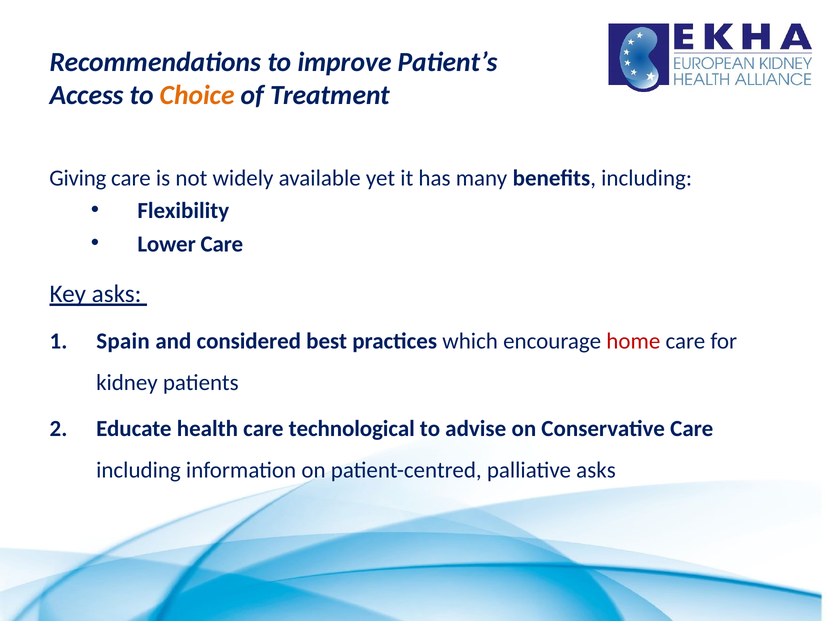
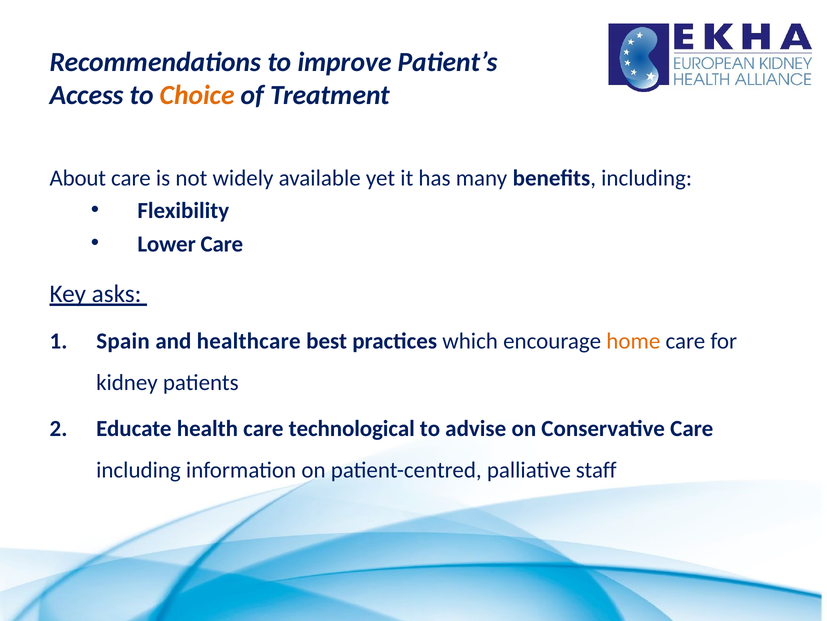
Giving: Giving -> About (78, 178)
considered: considered -> healthcare (249, 341)
home colour: red -> orange (633, 341)
palliative asks: asks -> staff (596, 469)
